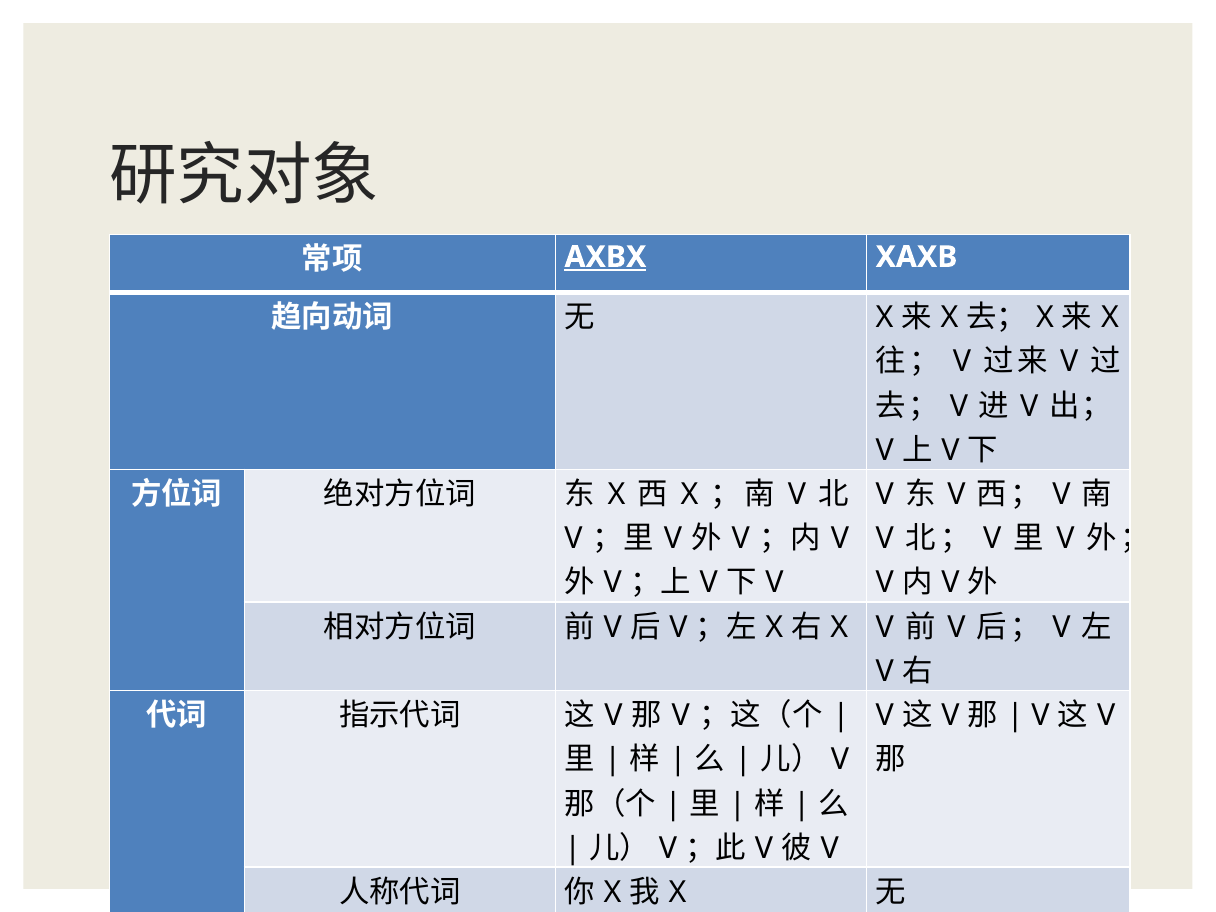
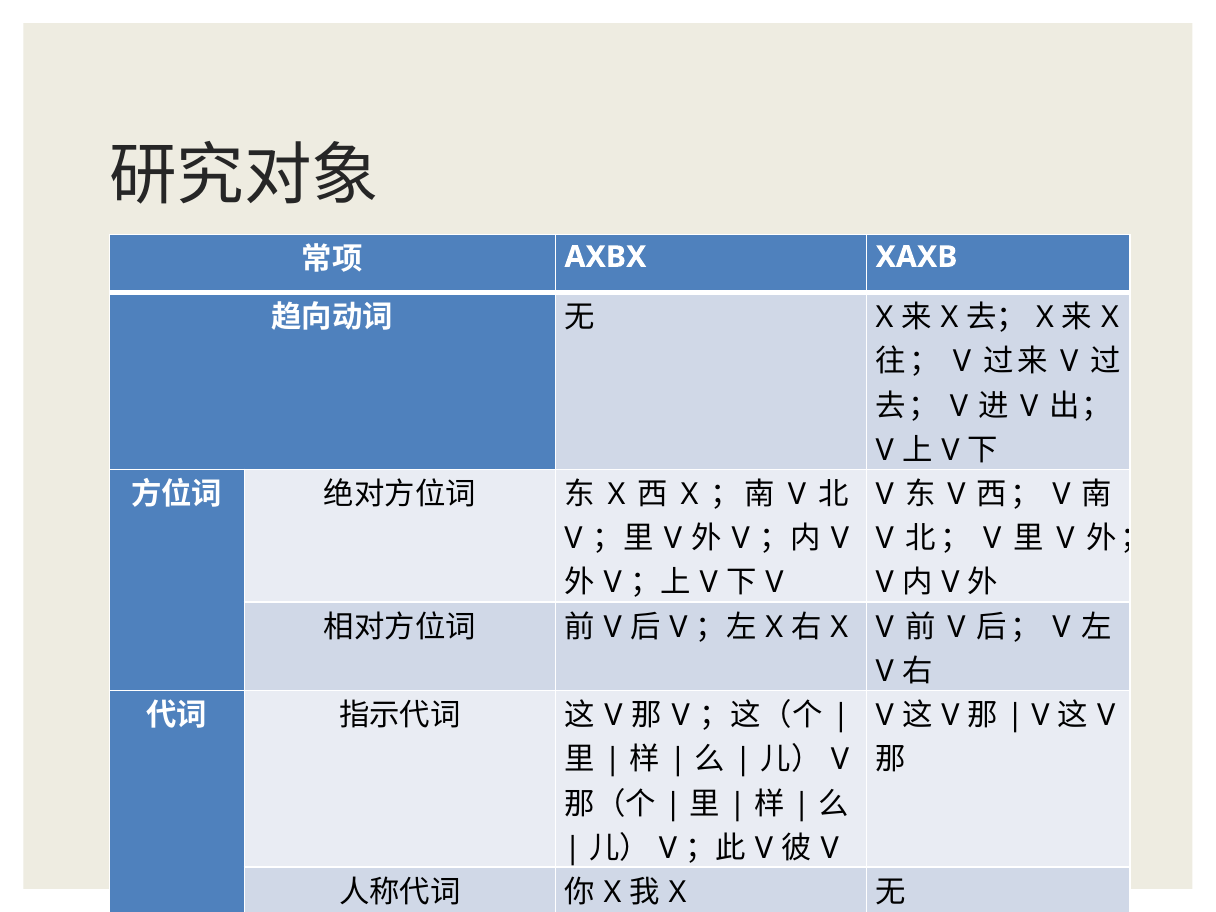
AXBX underline: present -> none (605, 257)
